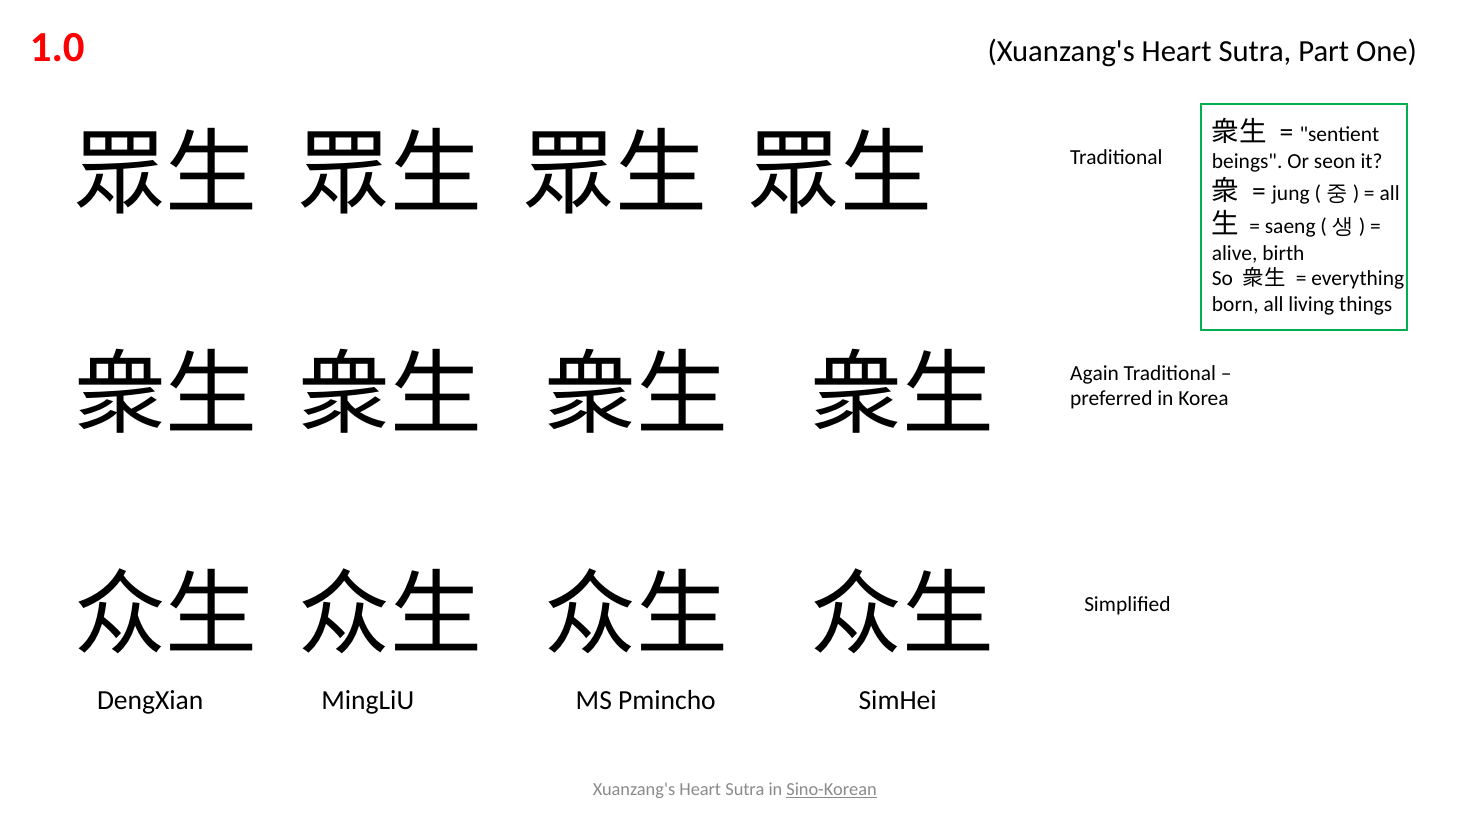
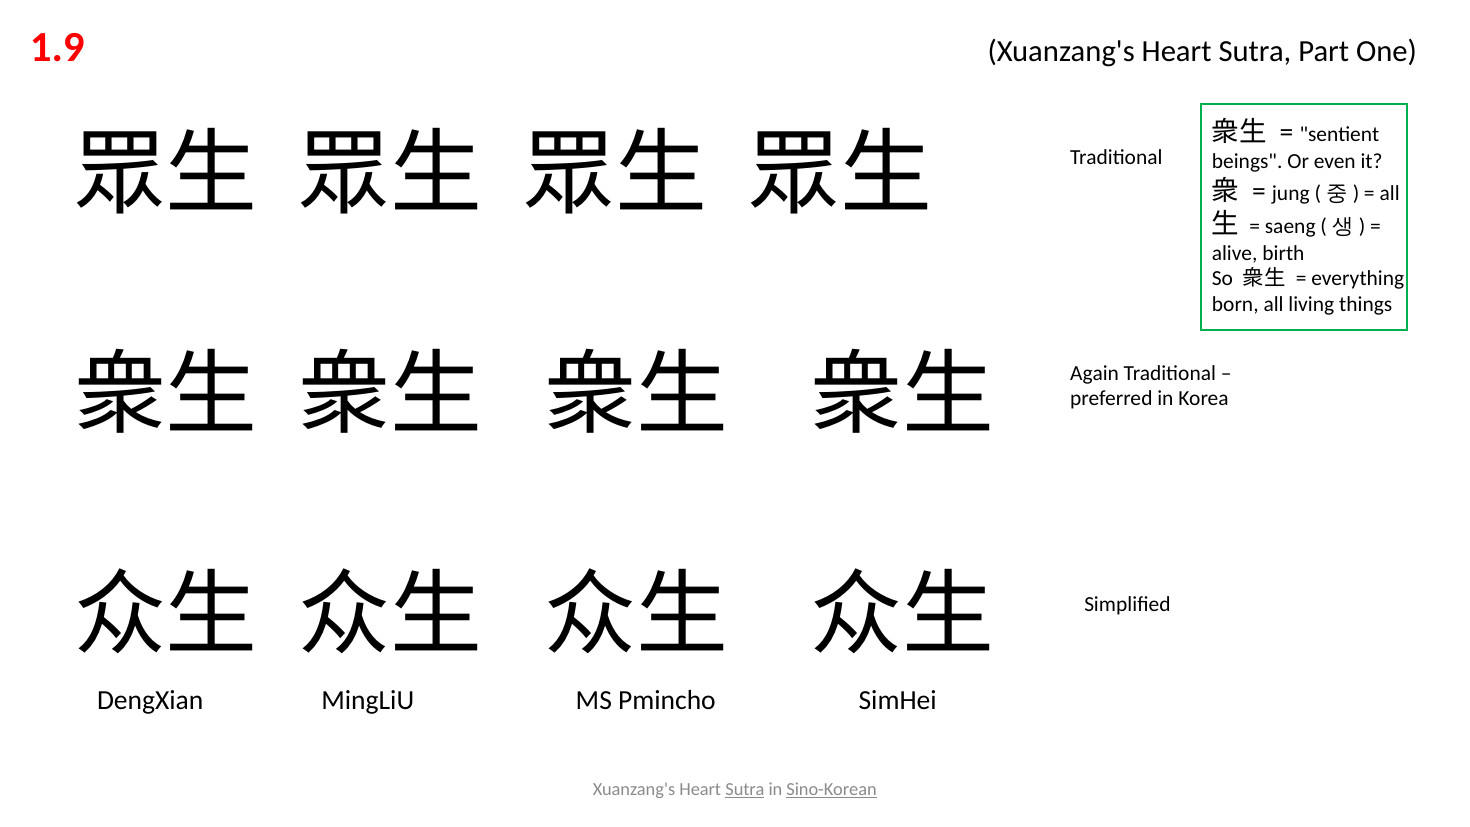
1.0: 1.0 -> 1.9 (57, 48)
seon: seon -> even (1335, 161)
Sutra underline: none -> present (745, 789)
